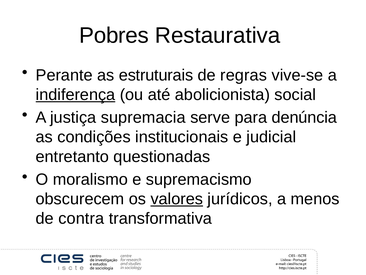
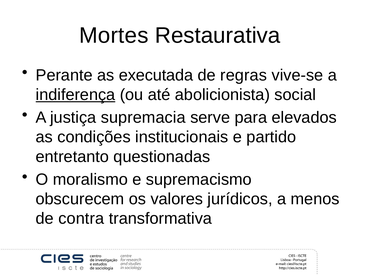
Pobres: Pobres -> Mortes (114, 35)
estruturais: estruturais -> executada (156, 75)
denúncia: denúncia -> elevados (304, 117)
judicial: judicial -> partido (271, 137)
valores underline: present -> none (177, 199)
